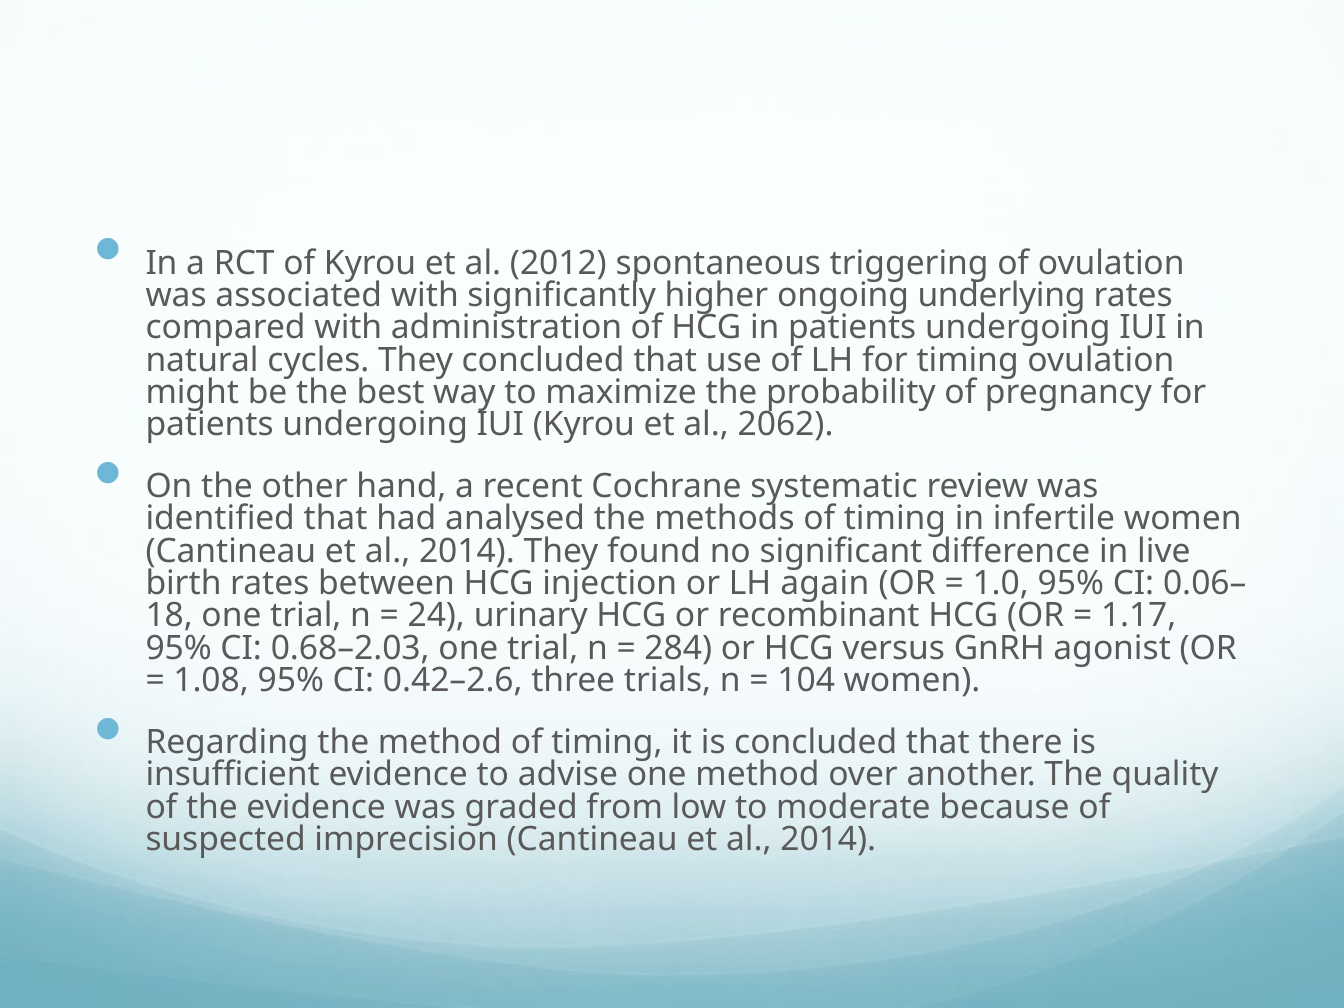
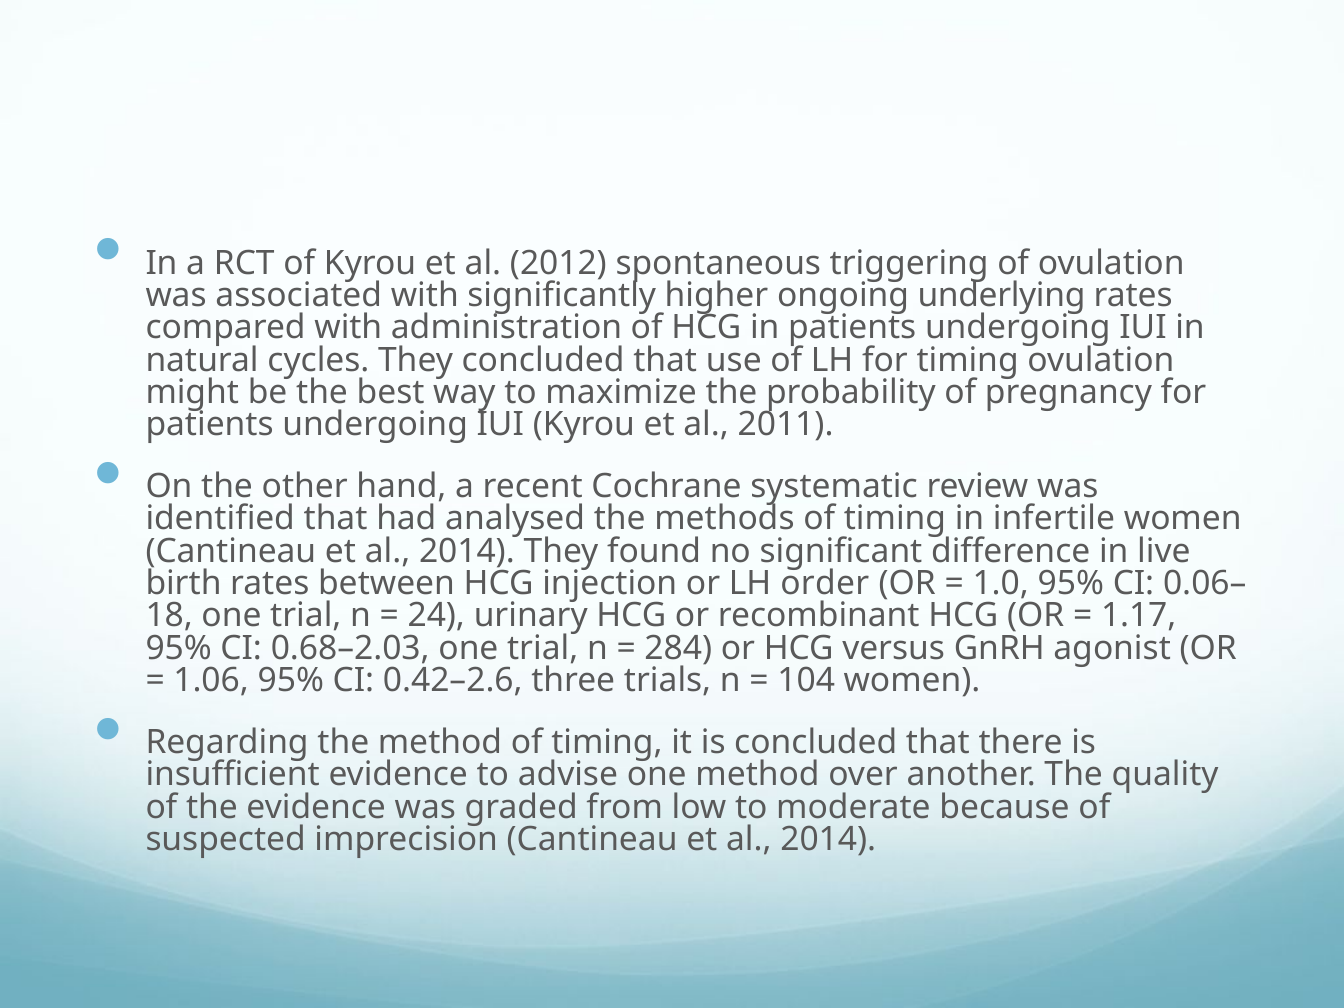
2062: 2062 -> 2011 (786, 424)
again: again -> order (825, 583)
1.08: 1.08 -> 1.06 (211, 680)
